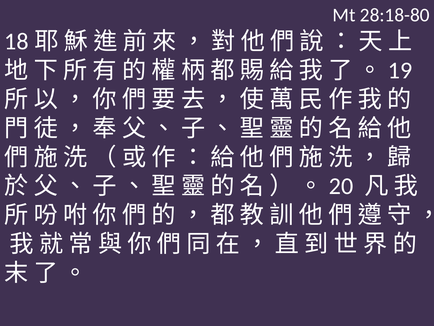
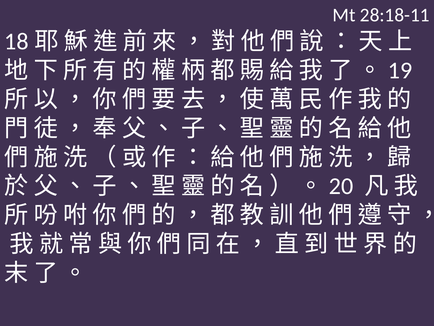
28:18-80: 28:18-80 -> 28:18-11 (395, 15)
